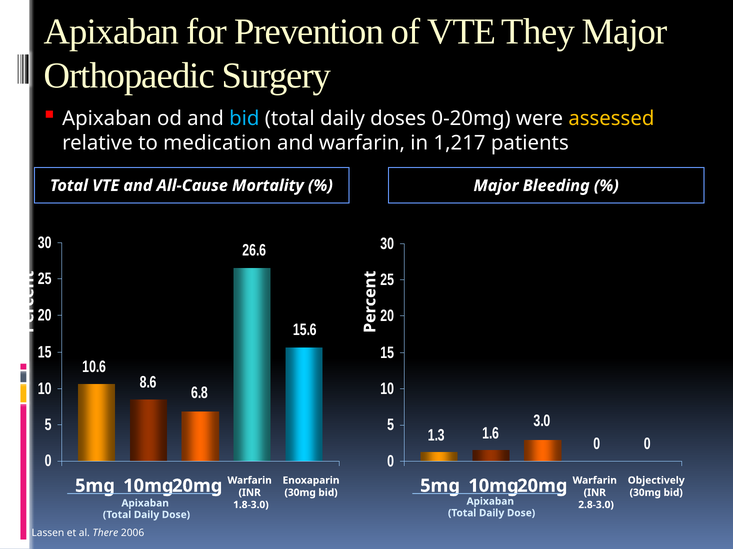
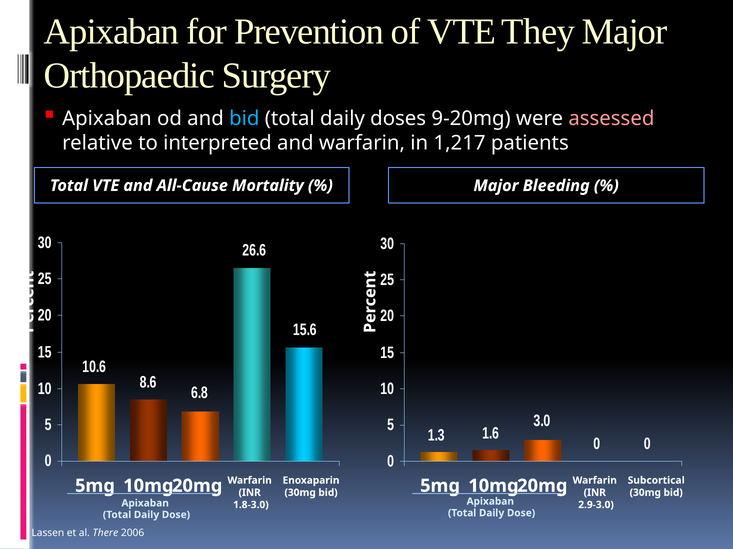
0-20mg: 0-20mg -> 9-20mg (471, 119)
assessed colour: yellow -> pink (611, 119)
medication: medication -> interpreted (217, 143)
Objectively: Objectively -> Subcortical (656, 481)
2.8-3.0: 2.8-3.0 -> 2.9-3.0 (596, 505)
